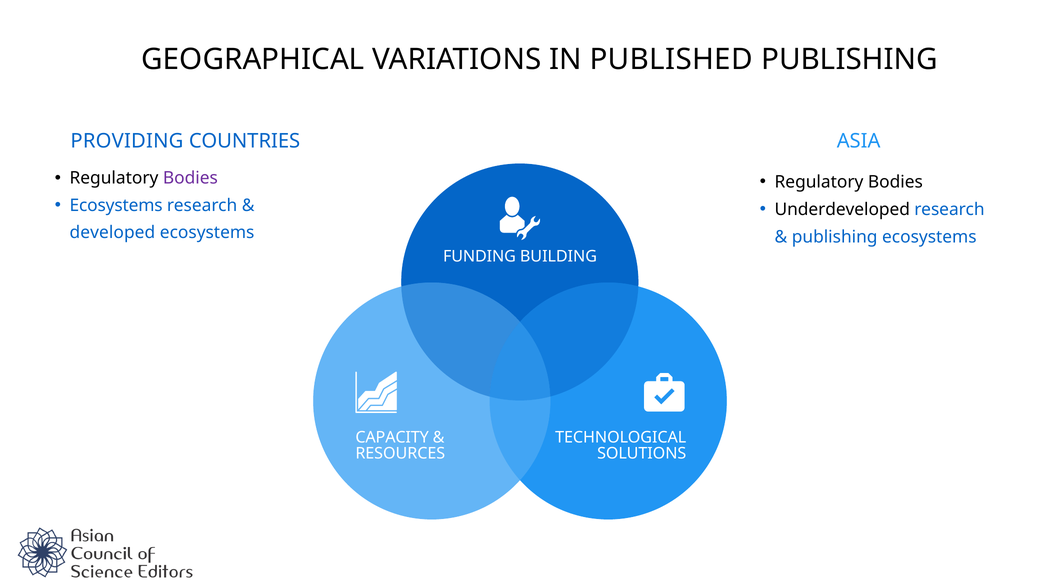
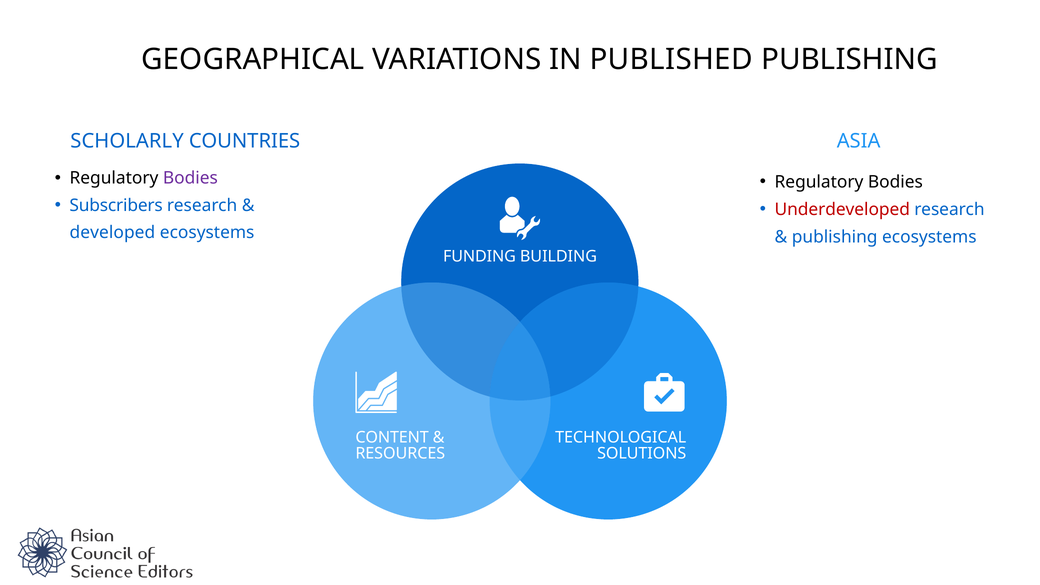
PROVIDING: PROVIDING -> SCHOLARLY (127, 141)
Ecosystems: Ecosystems -> Subscribers (116, 205)
Underdeveloped colour: black -> red (842, 209)
CAPACITY: CAPACITY -> CONTENT (392, 438)
